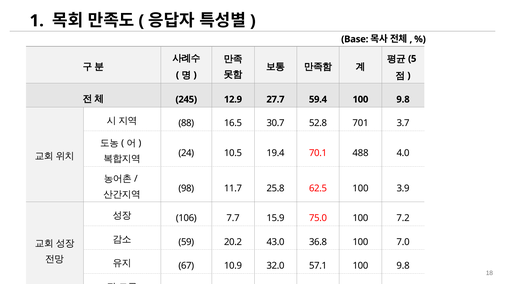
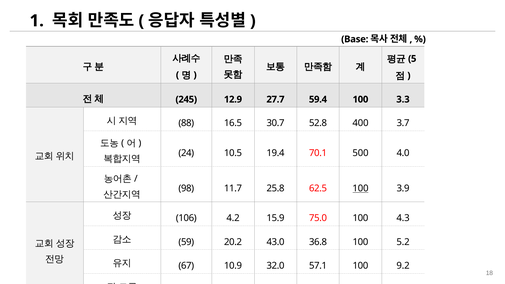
59.4 100 9.8: 9.8 -> 3.3 (403, 99)
701: 701 -> 400 (361, 123)
488: 488 -> 500 (361, 153)
100 underline: none -> present (361, 188)
7.7: 7.7 -> 4.2 (233, 218)
7.2: 7.2 -> 4.3 (403, 218)
7.0: 7.0 -> 5.2 (403, 242)
57.1 100 9.8: 9.8 -> 9.2 (403, 266)
